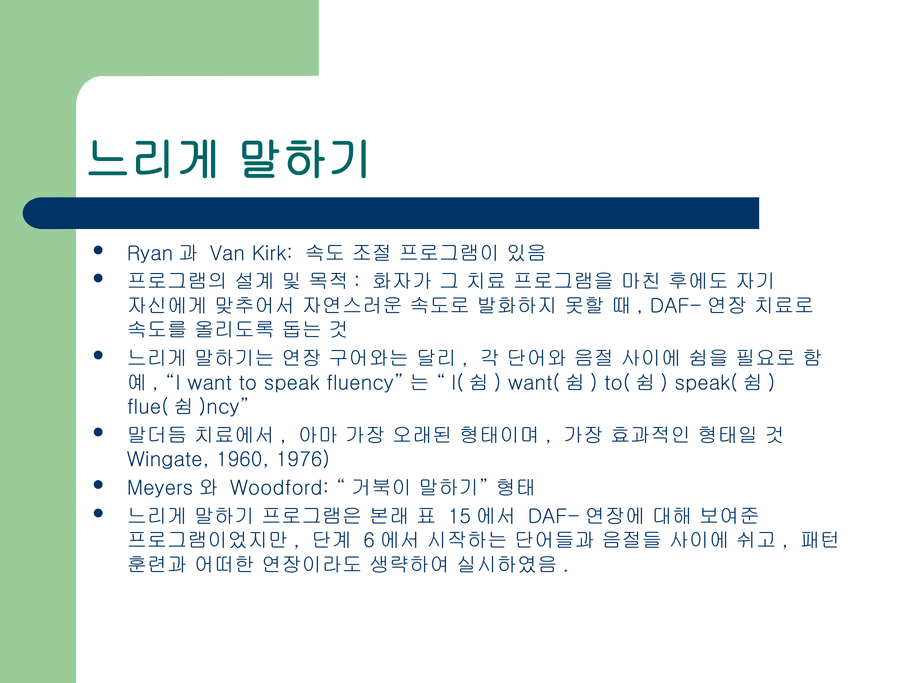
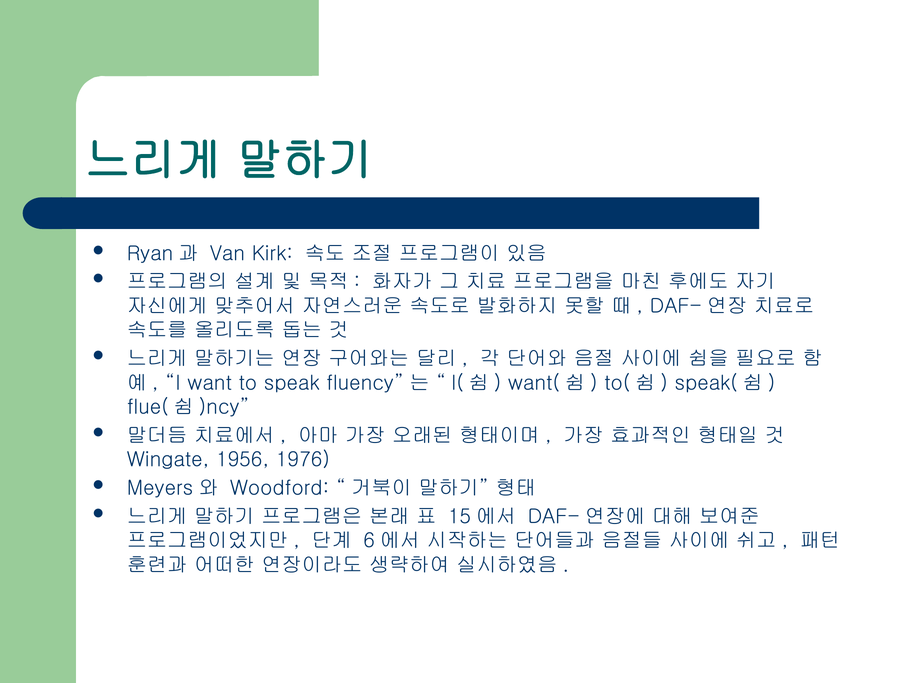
1960: 1960 -> 1956 (243, 460)
